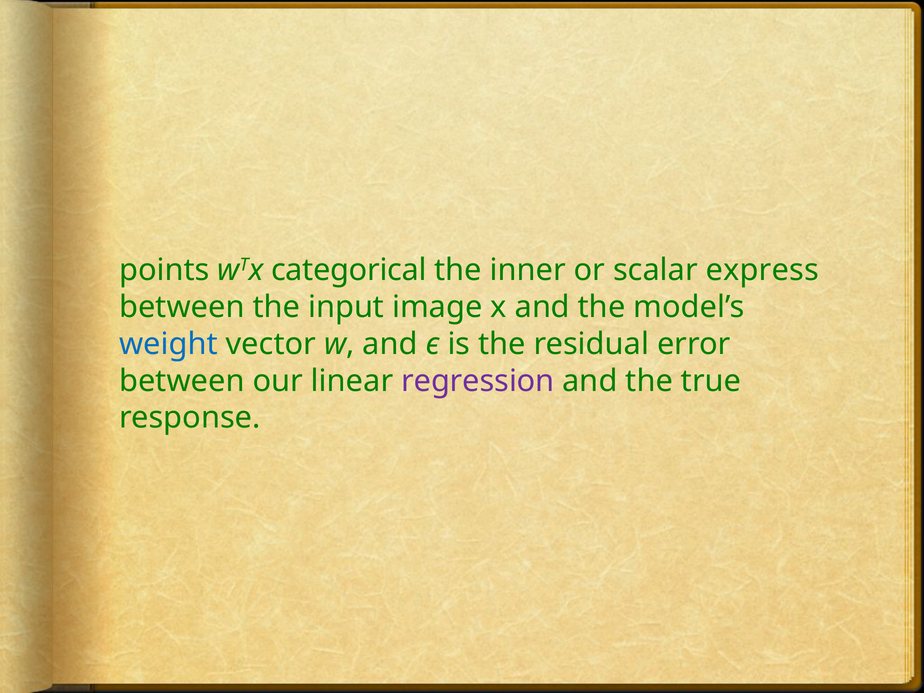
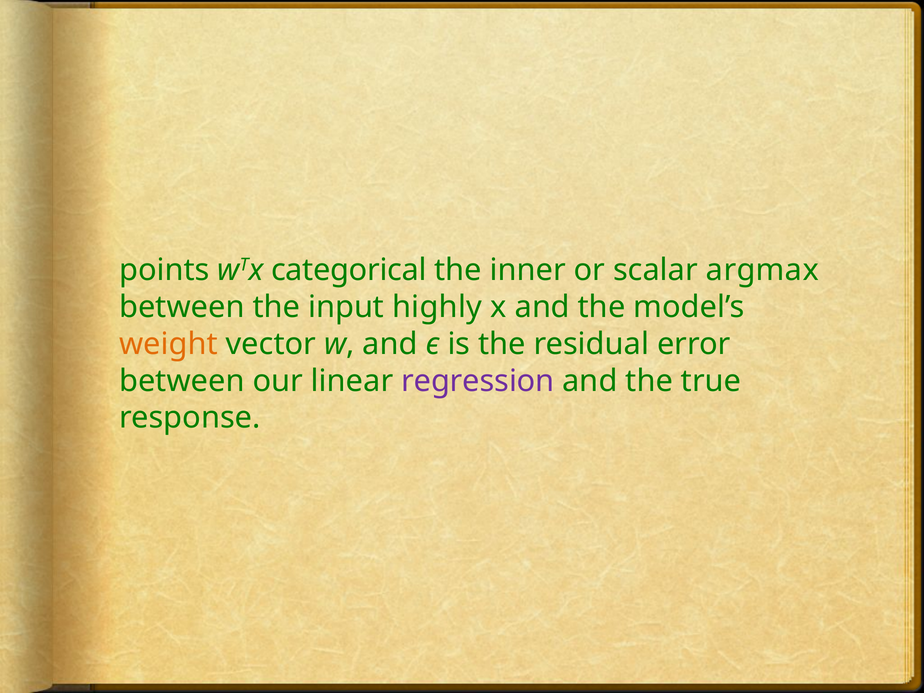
express: express -> argmax (762, 270)
image: image -> highly (437, 307)
weight colour: blue -> orange (169, 344)
